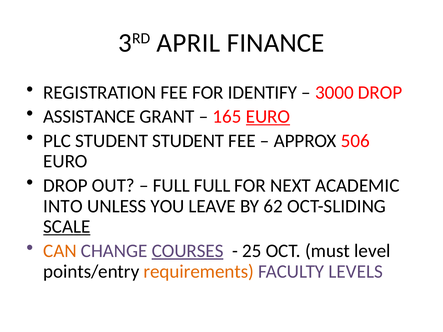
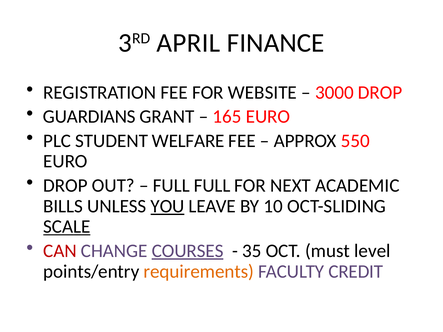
IDENTIFY: IDENTIFY -> WEBSITE (262, 93)
ASSISTANCE: ASSISTANCE -> GUARDIANS (89, 117)
EURO underline: present -> none (268, 117)
STUDENT STUDENT: STUDENT -> WELFARE (188, 141)
506: 506 -> 550 (355, 141)
INTO: INTO -> BILLS (63, 206)
YOU underline: none -> present (168, 206)
62: 62 -> 10 (273, 206)
CAN colour: orange -> red (60, 251)
25: 25 -> 35 (252, 251)
LEVELS: LEVELS -> CREDIT (356, 272)
